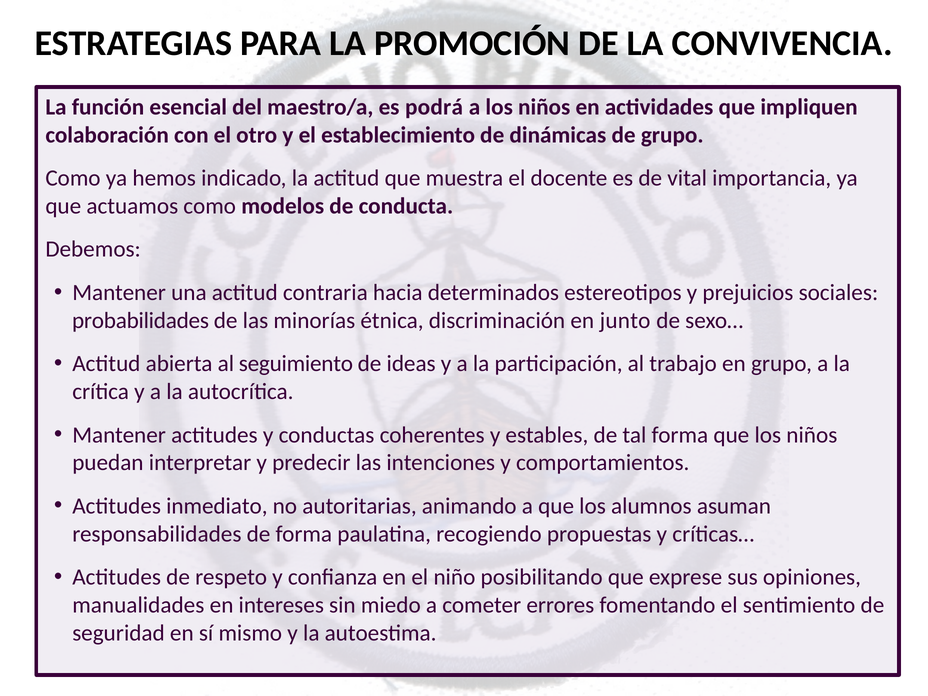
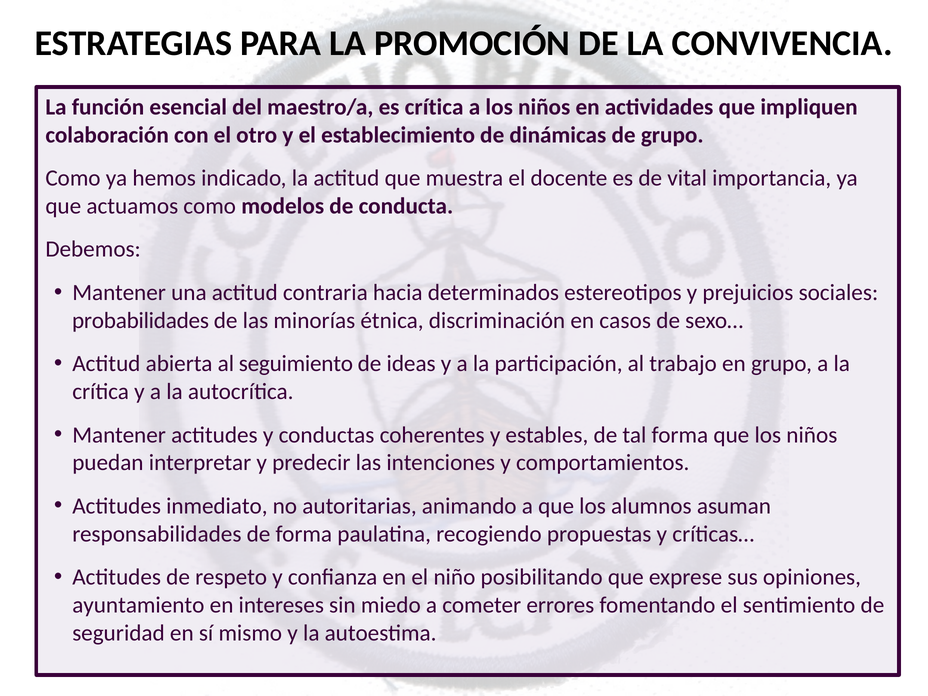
es podrá: podrá -> crítica (434, 107)
junto: junto -> casos (625, 320)
manualidades: manualidades -> ayuntamiento (138, 605)
